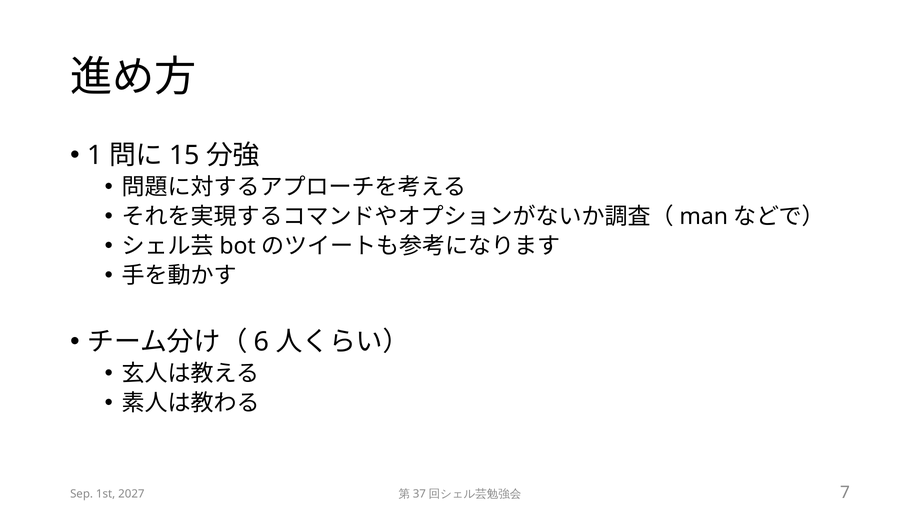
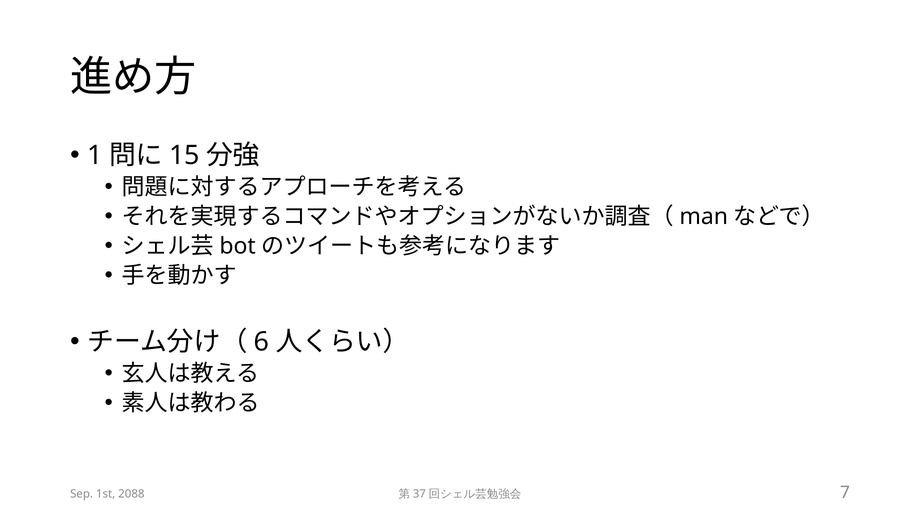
2027: 2027 -> 2088 (131, 494)
